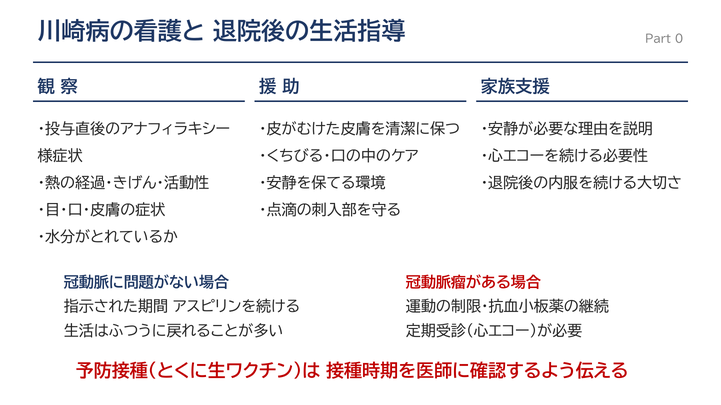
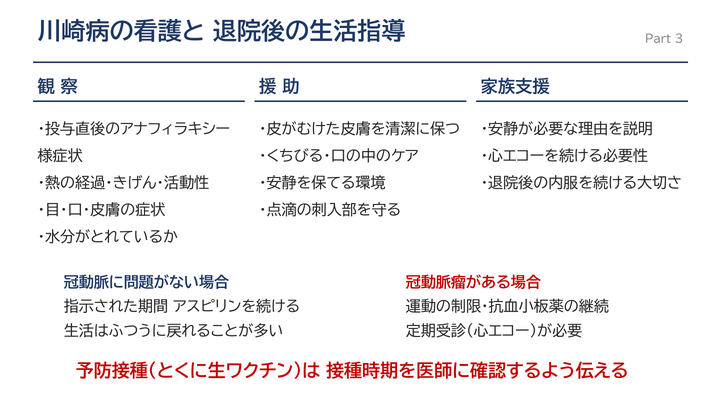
0: 0 -> 3 (679, 39)
